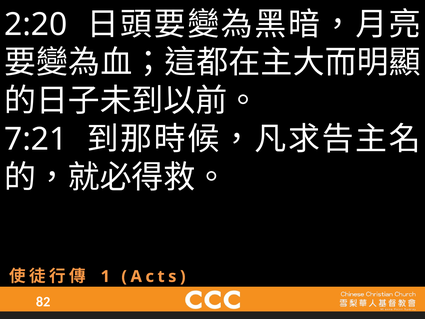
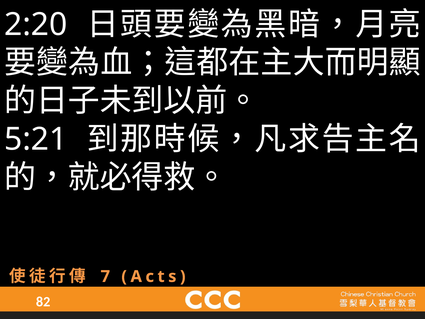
7:21: 7:21 -> 5:21 (36, 139)
1: 1 -> 7 (105, 276)
